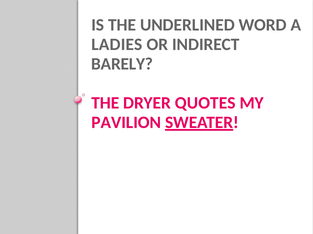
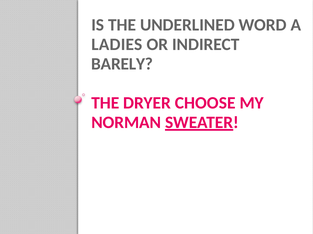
QUOTES: QUOTES -> CHOOSE (205, 103)
PAVILION: PAVILION -> NORMAN (126, 123)
